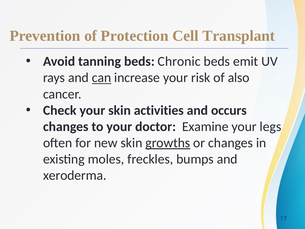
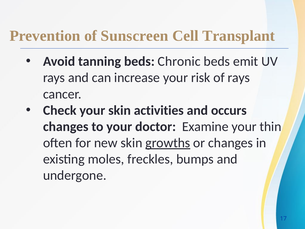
Protection: Protection -> Sunscreen (135, 36)
can underline: present -> none (102, 78)
of also: also -> rays (239, 78)
legs: legs -> thin (271, 126)
xeroderma: xeroderma -> undergone (75, 175)
